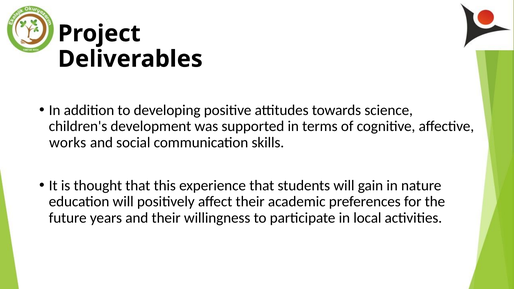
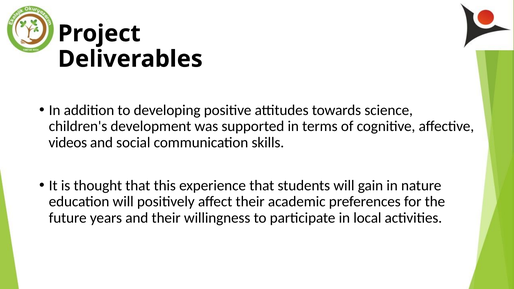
works: works -> videos (68, 143)
